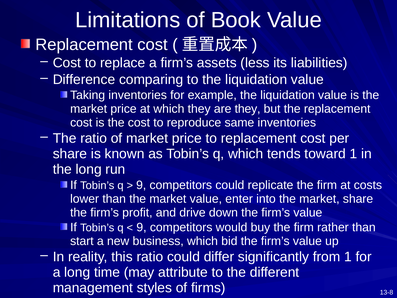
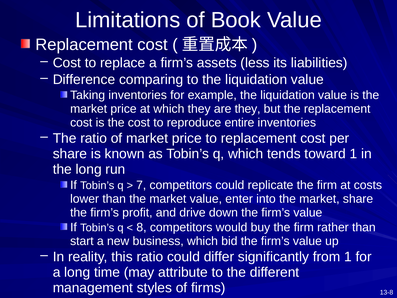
same: same -> entire (239, 122)
9: 9 -> 7 (141, 185)
9: 9 -> 8 (141, 227)
